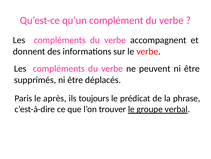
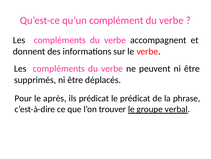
Paris: Paris -> Pour (23, 98)
ils toujours: toujours -> prédicat (94, 98)
